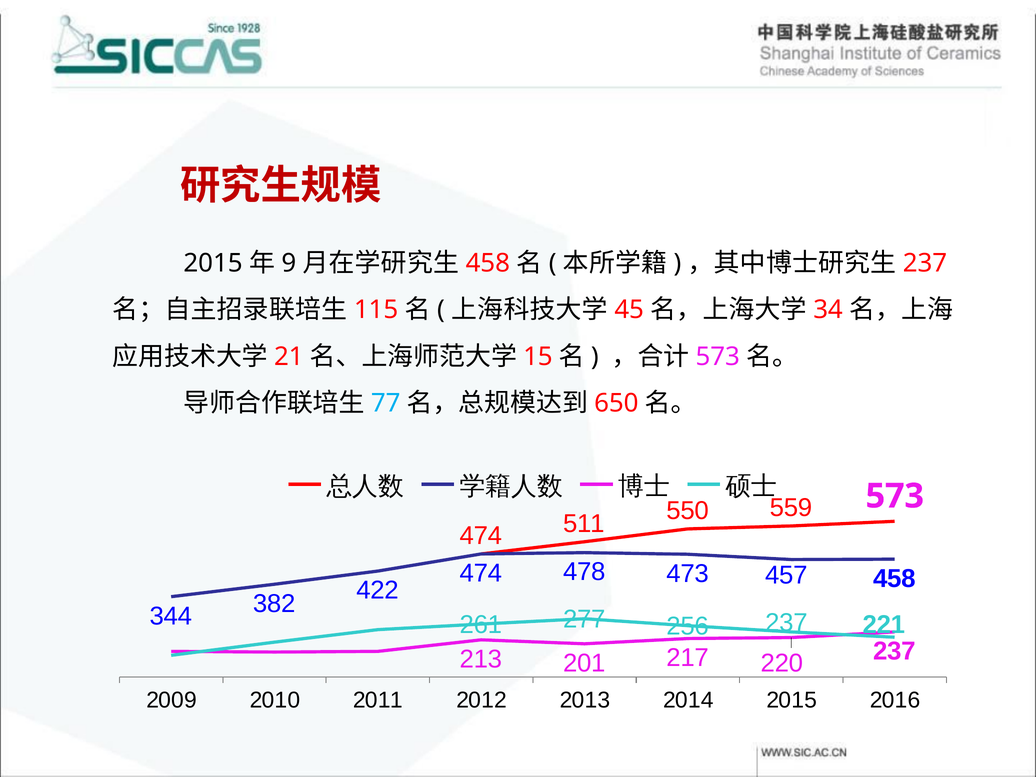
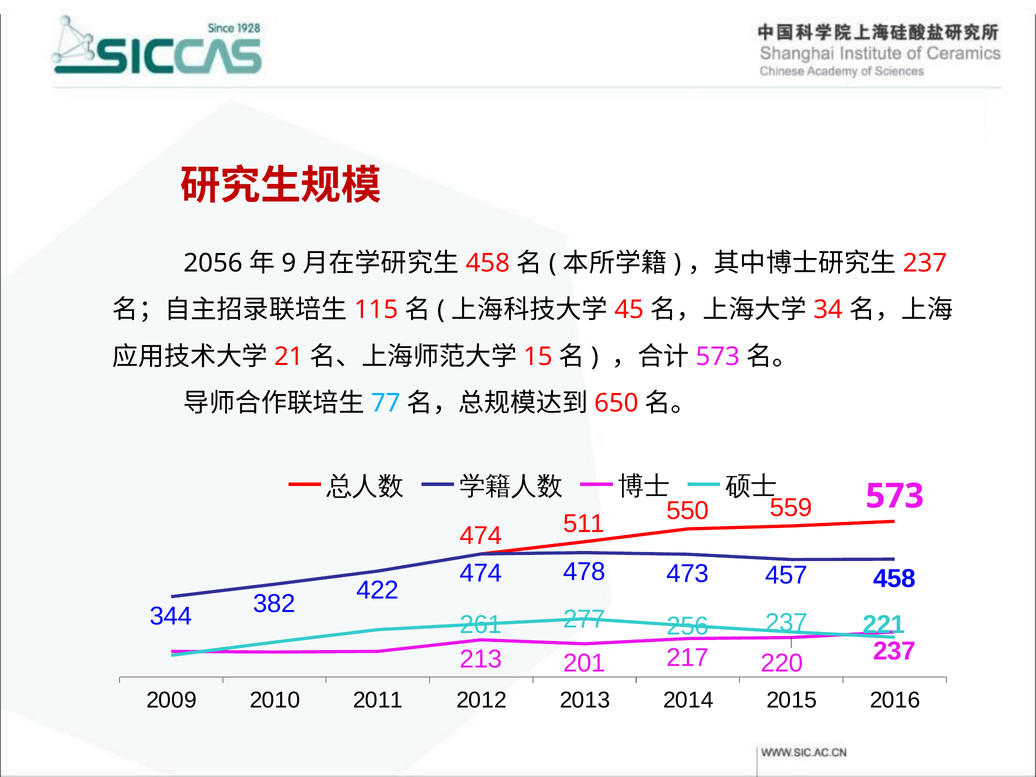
2015: 2015 -> 2056 (213, 263)
